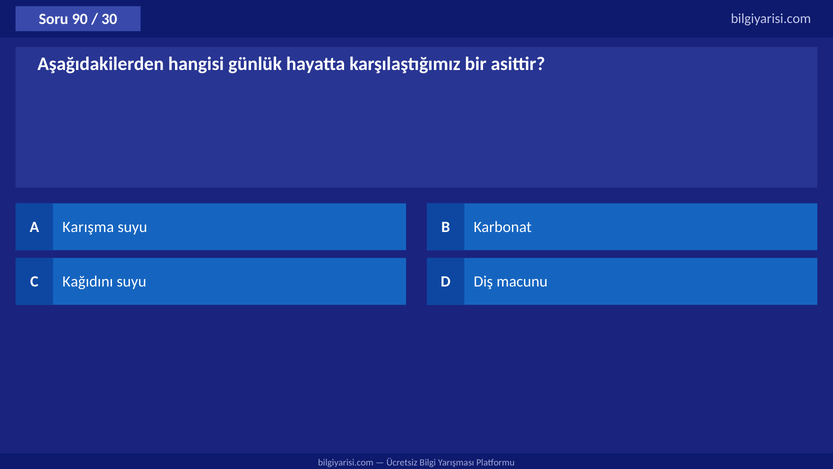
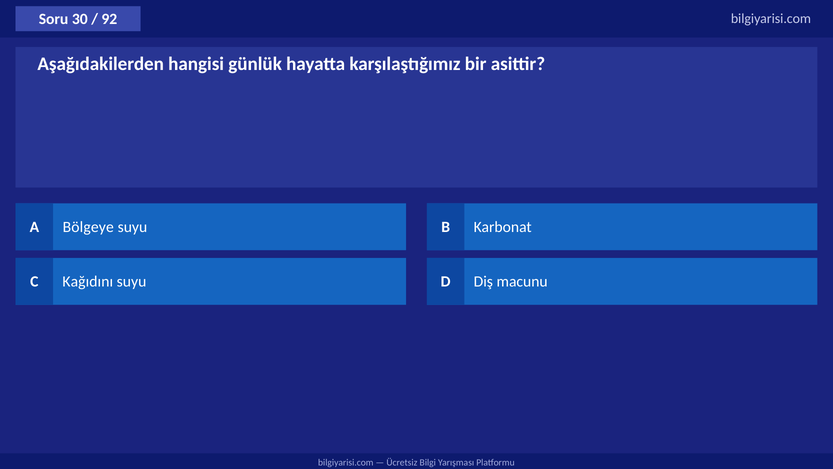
90: 90 -> 30 (80, 19)
30: 30 -> 92 (109, 19)
Karışma: Karışma -> Bölgeye (88, 227)
